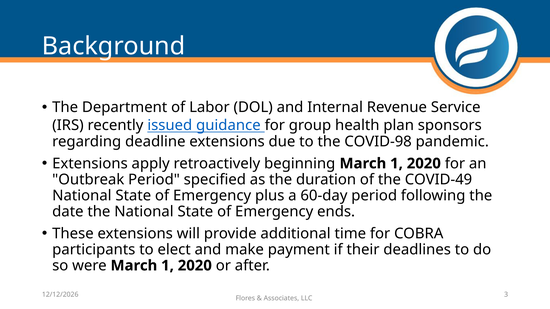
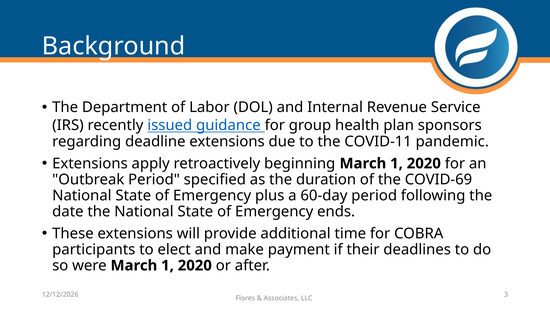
COVID-98: COVID-98 -> COVID-11 (378, 142)
COVID-49: COVID-49 -> COVID-69 (438, 180)
